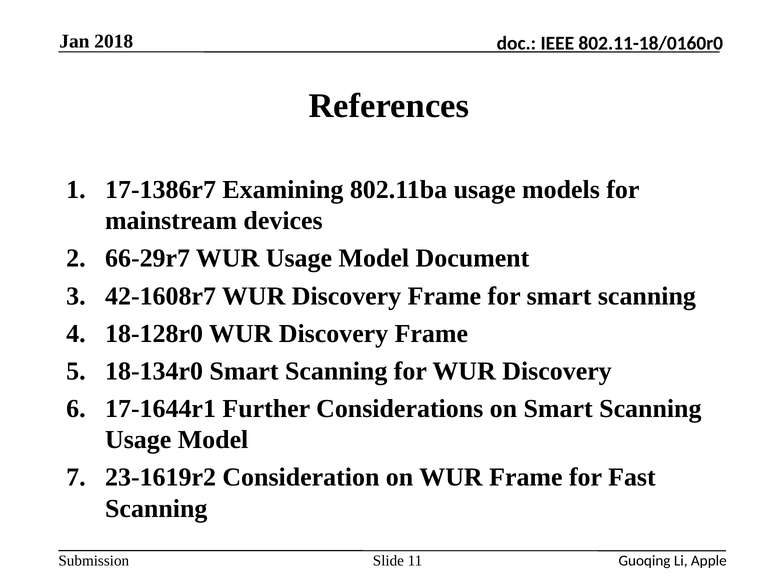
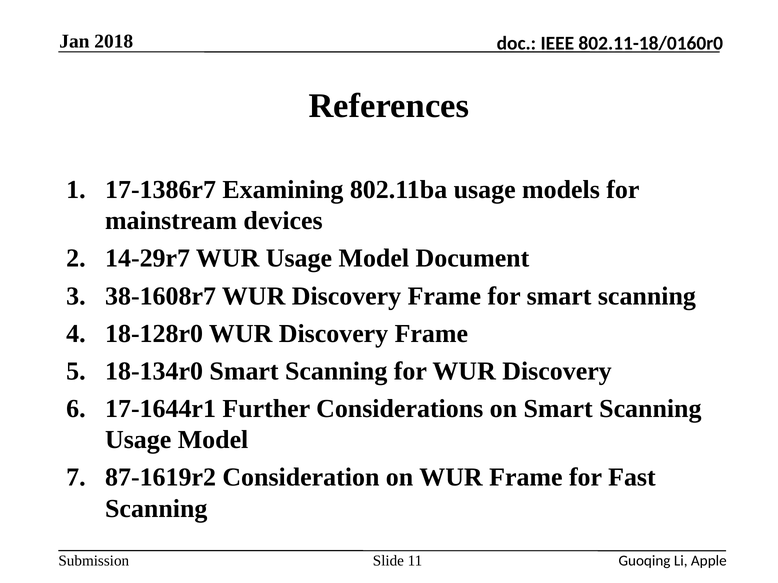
66-29r7: 66-29r7 -> 14-29r7 (148, 259)
42-1608r7: 42-1608r7 -> 38-1608r7 (161, 296)
23-1619r2: 23-1619r2 -> 87-1619r2 (161, 478)
